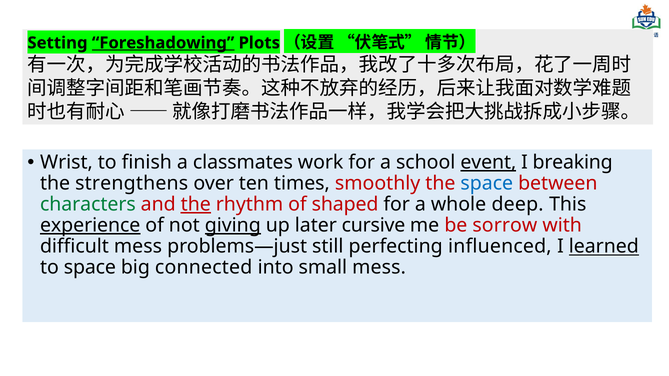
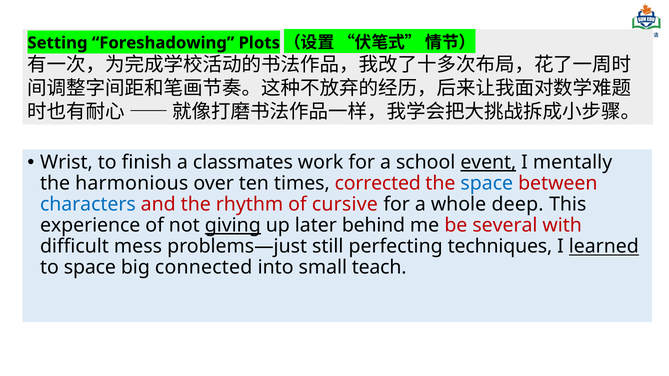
Foreshadowing underline: present -> none (163, 43)
breaking: breaking -> mentally (573, 163)
strengthens: strengthens -> harmonious (132, 184)
smoothly: smoothly -> corrected (378, 184)
characters colour: green -> blue (88, 205)
the underline: present -> none (196, 205)
shaped: shaped -> cursive (345, 205)
experience underline: present -> none (90, 226)
cursive: cursive -> behind (374, 226)
sorrow: sorrow -> several (505, 226)
influenced: influenced -> techniques (500, 247)
small mess: mess -> teach (379, 268)
